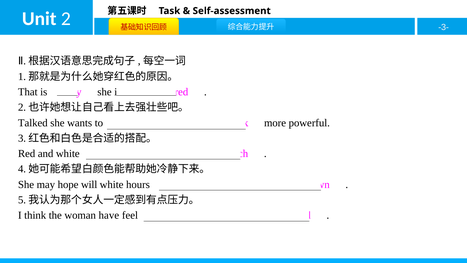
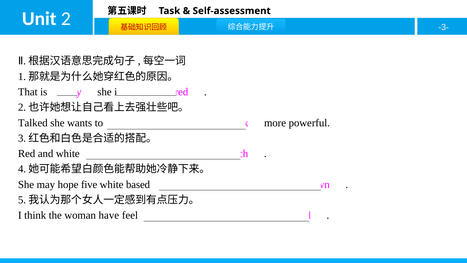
will: will -> five (89, 184)
hours: hours -> based (138, 184)
